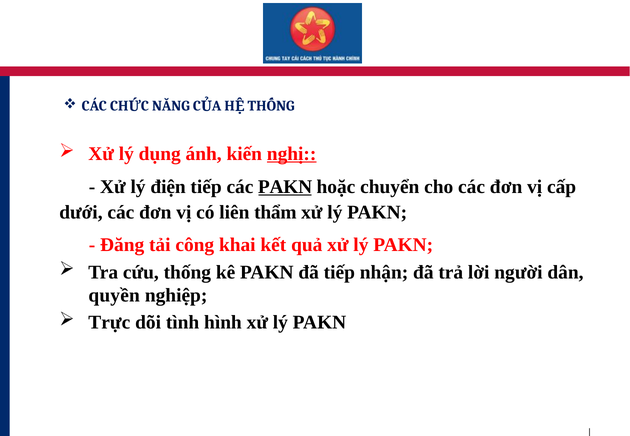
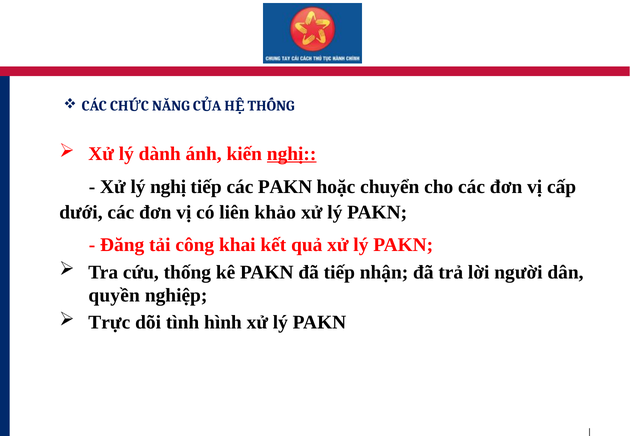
dụng: dụng -> dành (160, 154)
lý điện: điện -> nghị (168, 187)
PAKN underline: present -> none (285, 187)
thẩm: thẩm -> khảo (275, 212)
